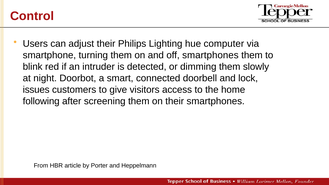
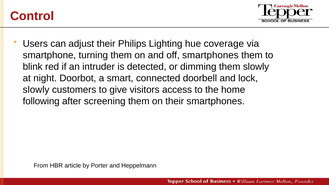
computer: computer -> coverage (224, 44)
issues: issues -> slowly (36, 90)
